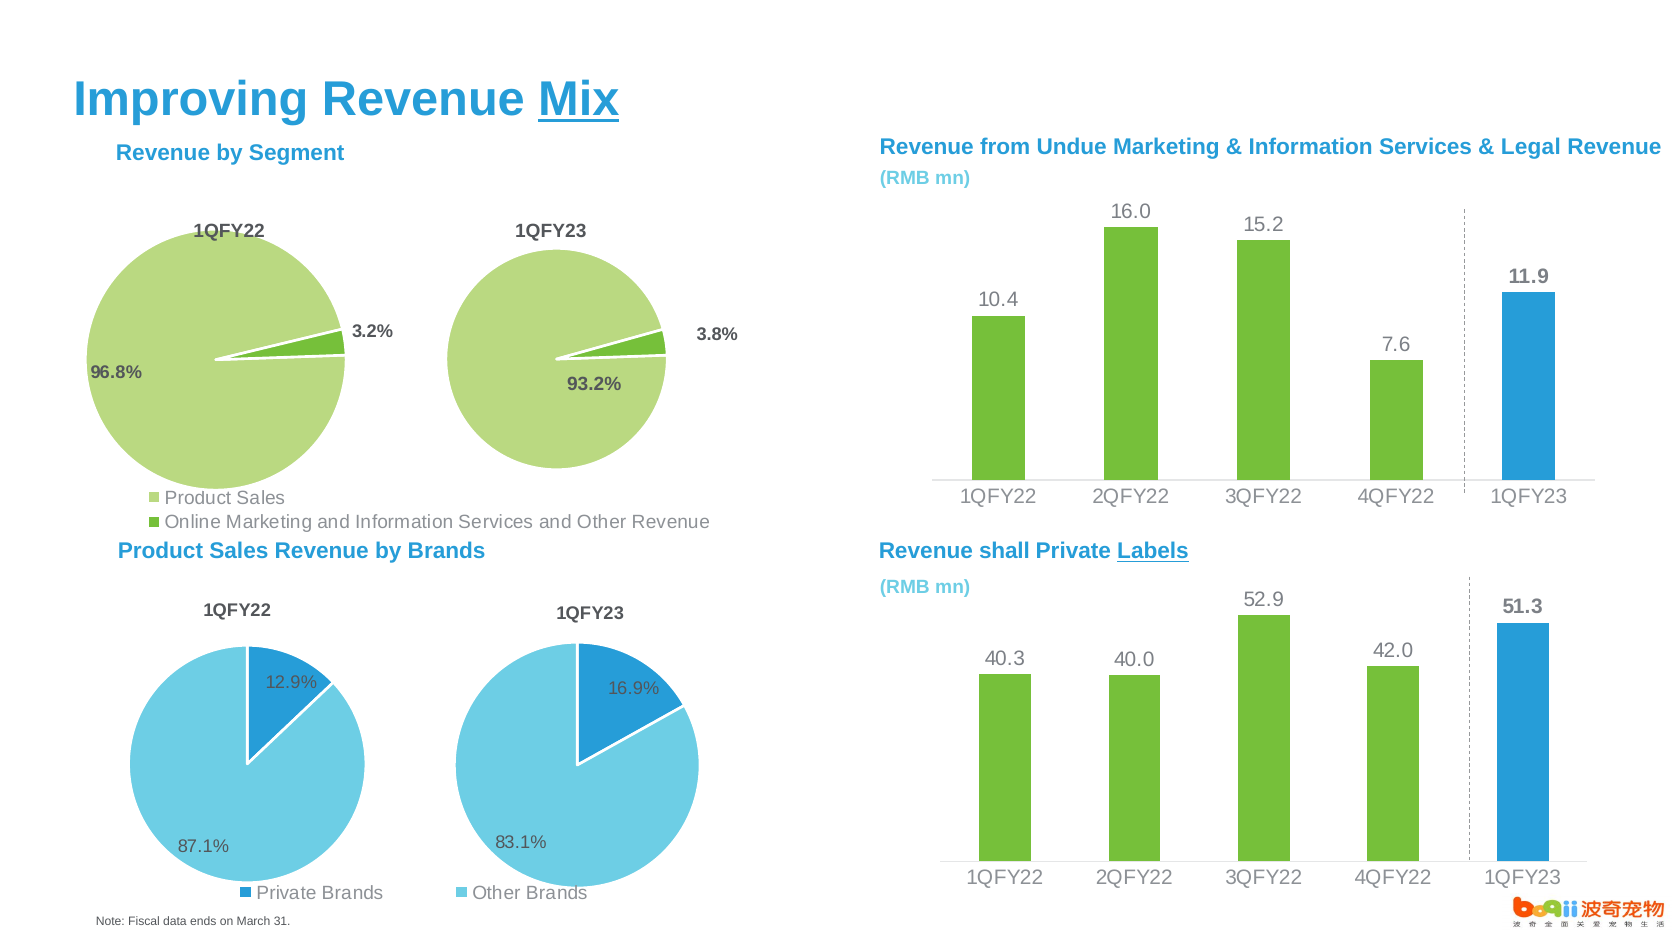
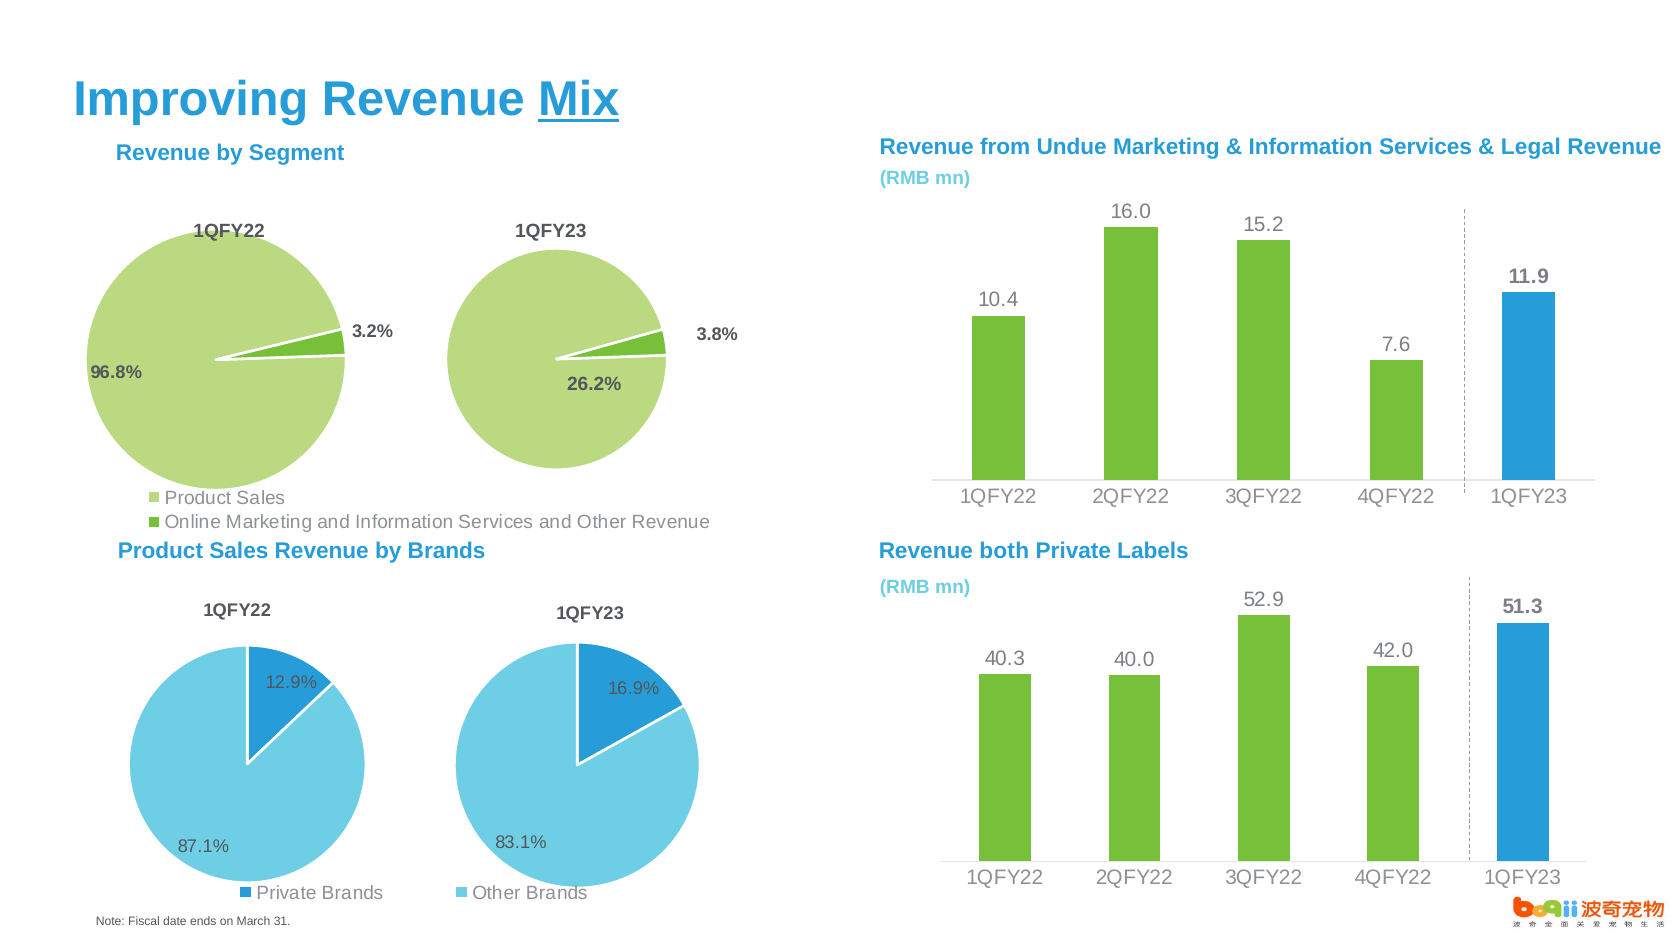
93.2%: 93.2% -> 26.2% (594, 384)
shall: shall -> both (1004, 551)
Labels underline: present -> none (1153, 551)
data: data -> date (175, 921)
